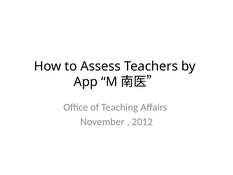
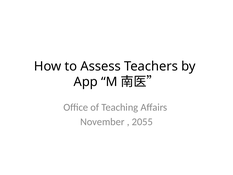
2012: 2012 -> 2055 (142, 122)
